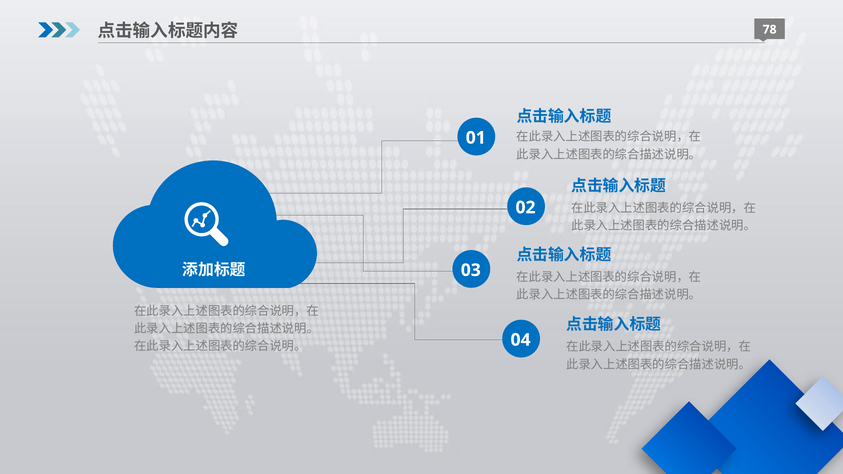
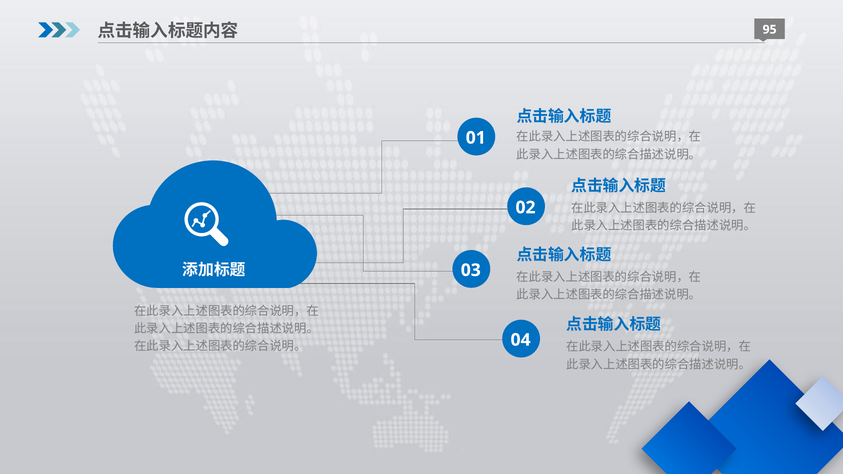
78: 78 -> 95 (770, 30)
